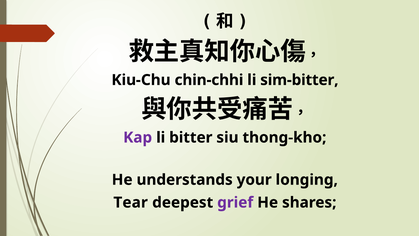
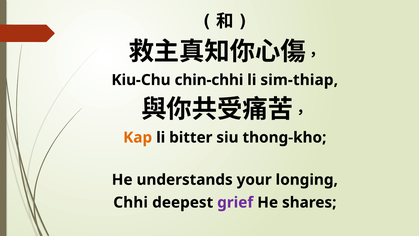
sim-bitter: sim-bitter -> sim-thiap (299, 80)
Kap colour: purple -> orange (138, 137)
Tear: Tear -> Chhi (131, 202)
